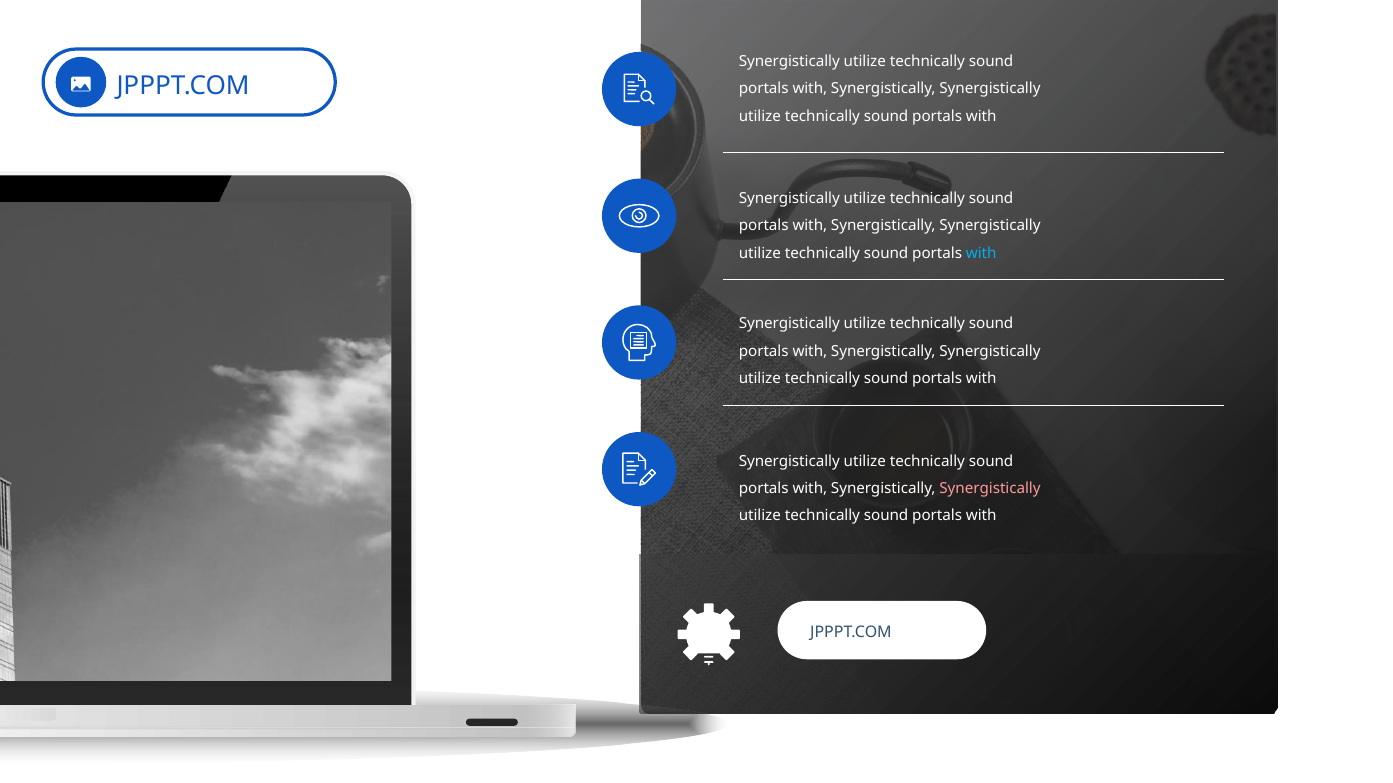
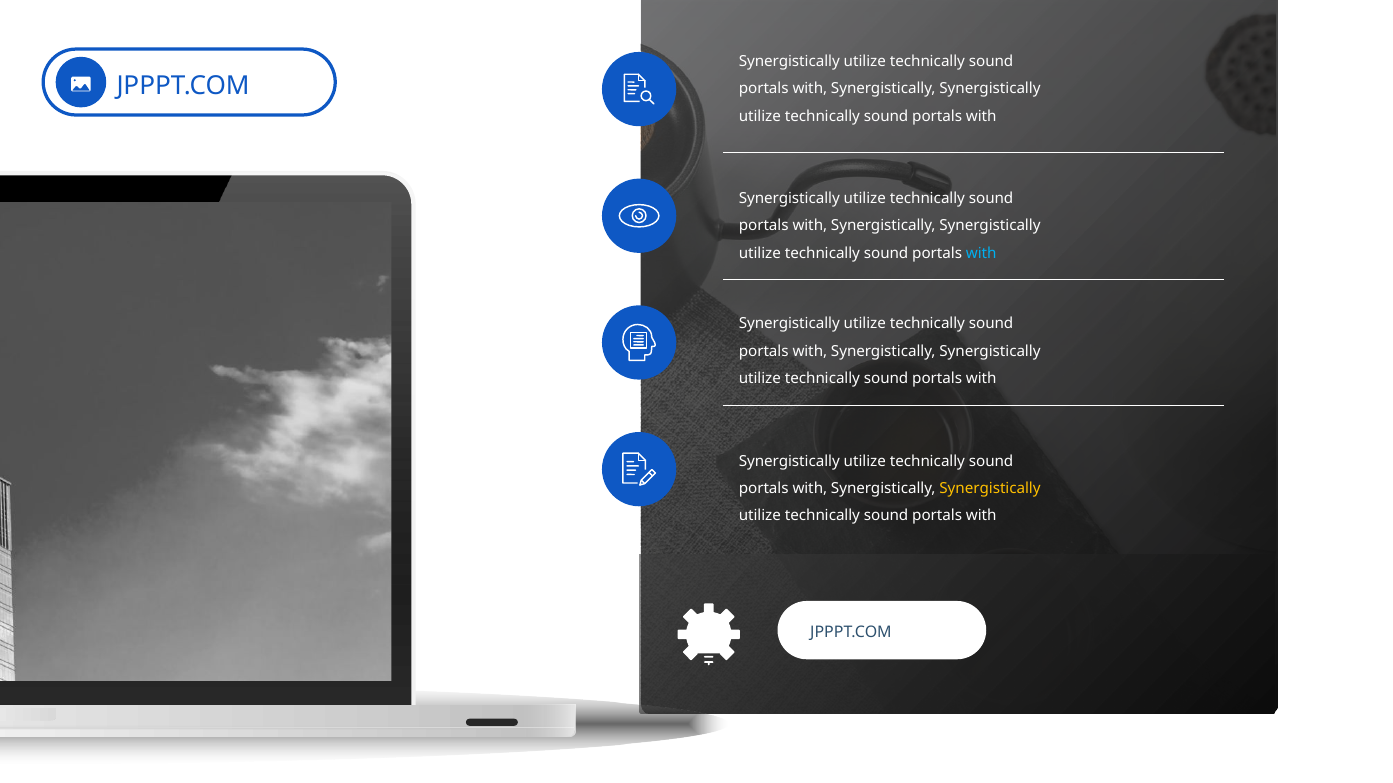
Synergistically colour: pink -> yellow (990, 489)
